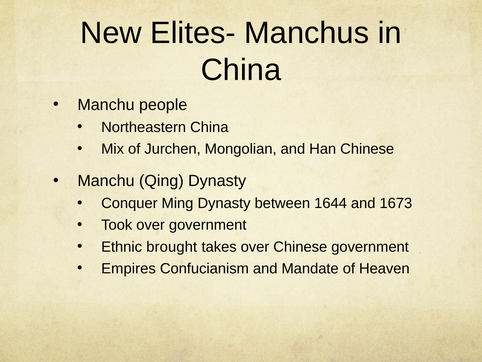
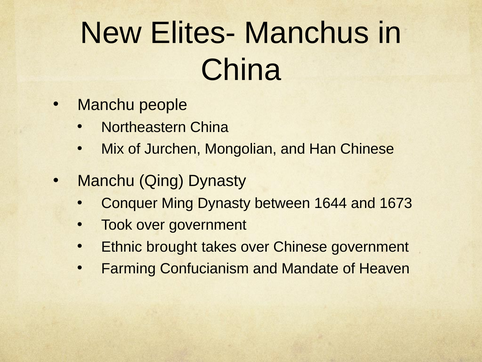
Empires: Empires -> Farming (129, 268)
